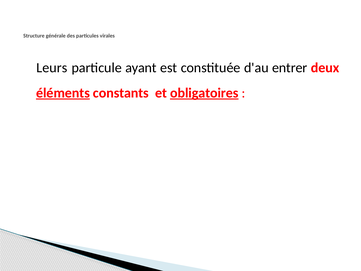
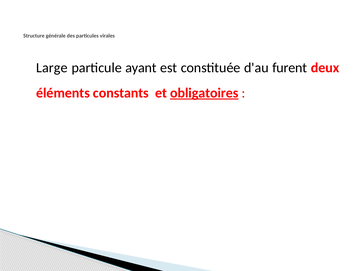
Leurs: Leurs -> Large (52, 68)
entrer: entrer -> furent (290, 68)
éléments underline: present -> none (63, 93)
